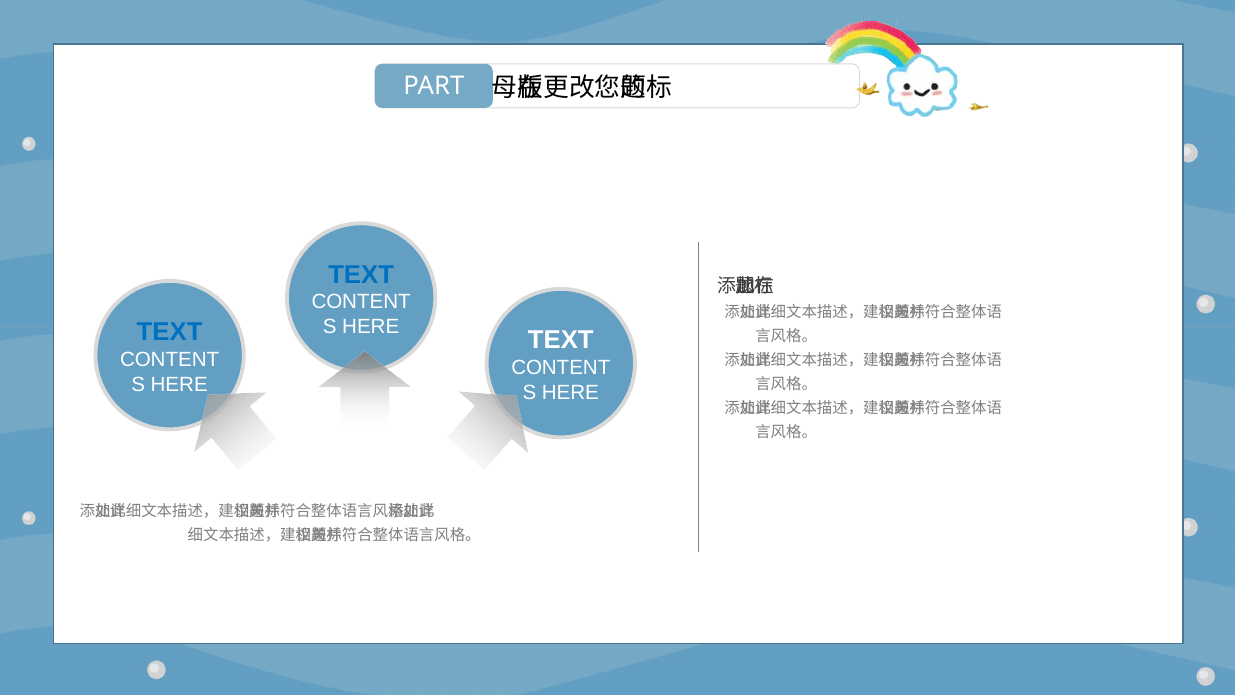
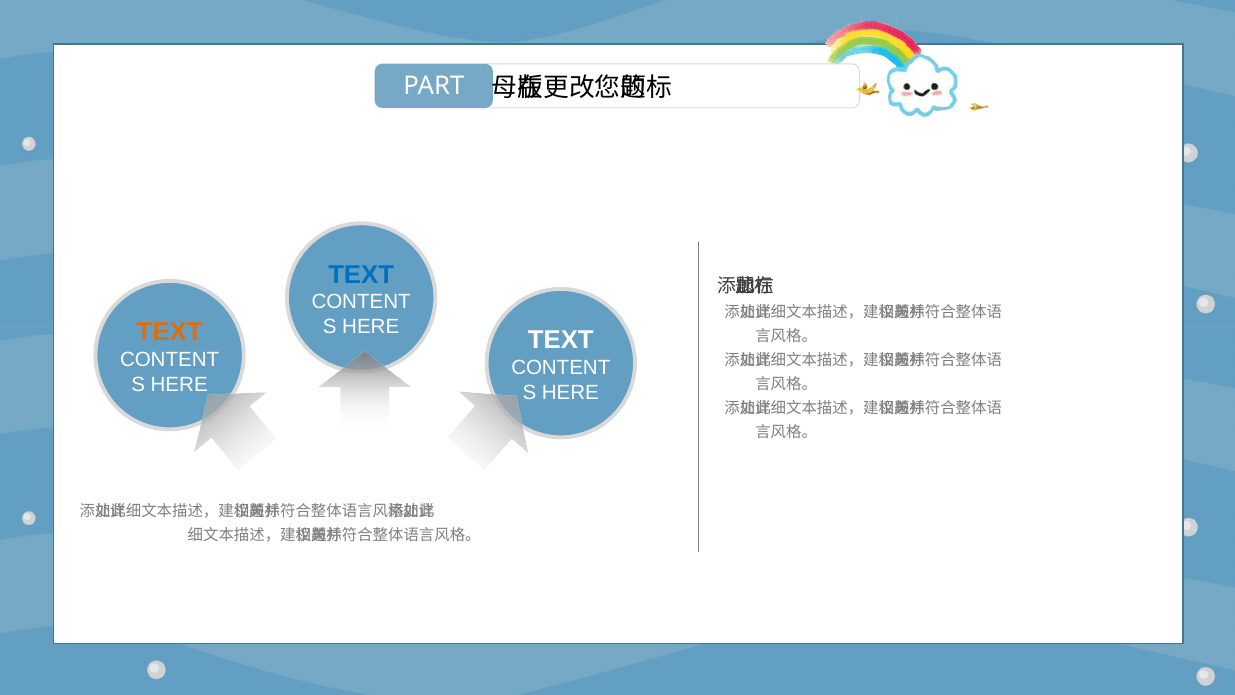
TEXT colour: blue -> orange (170, 332)
